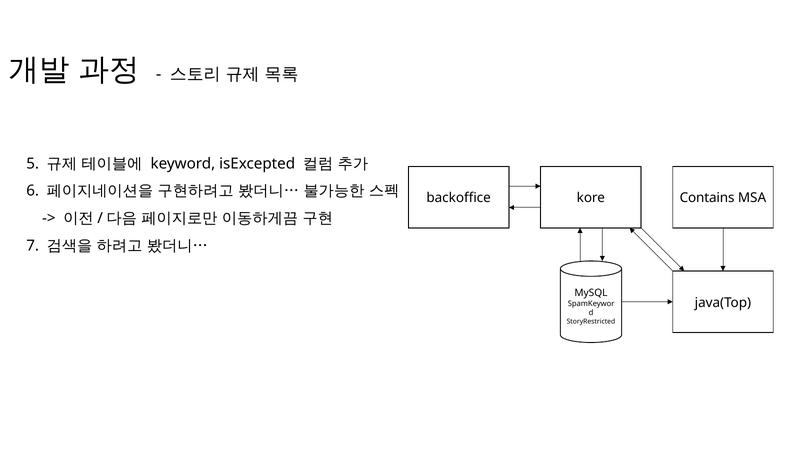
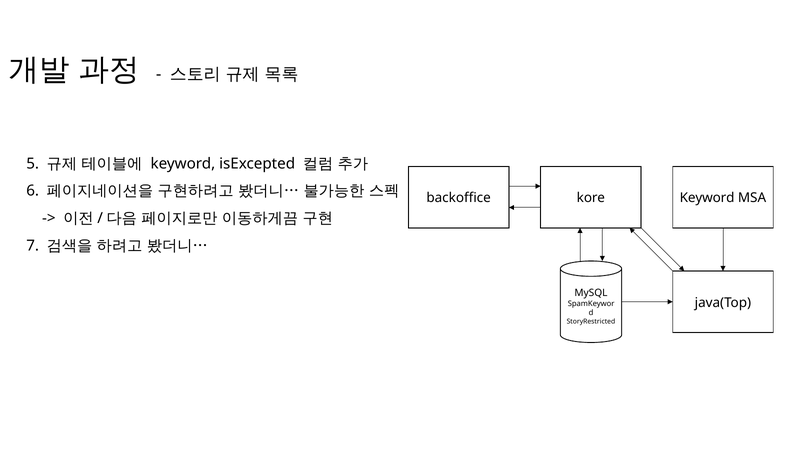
Contains: Contains -> Keyword (707, 198)
